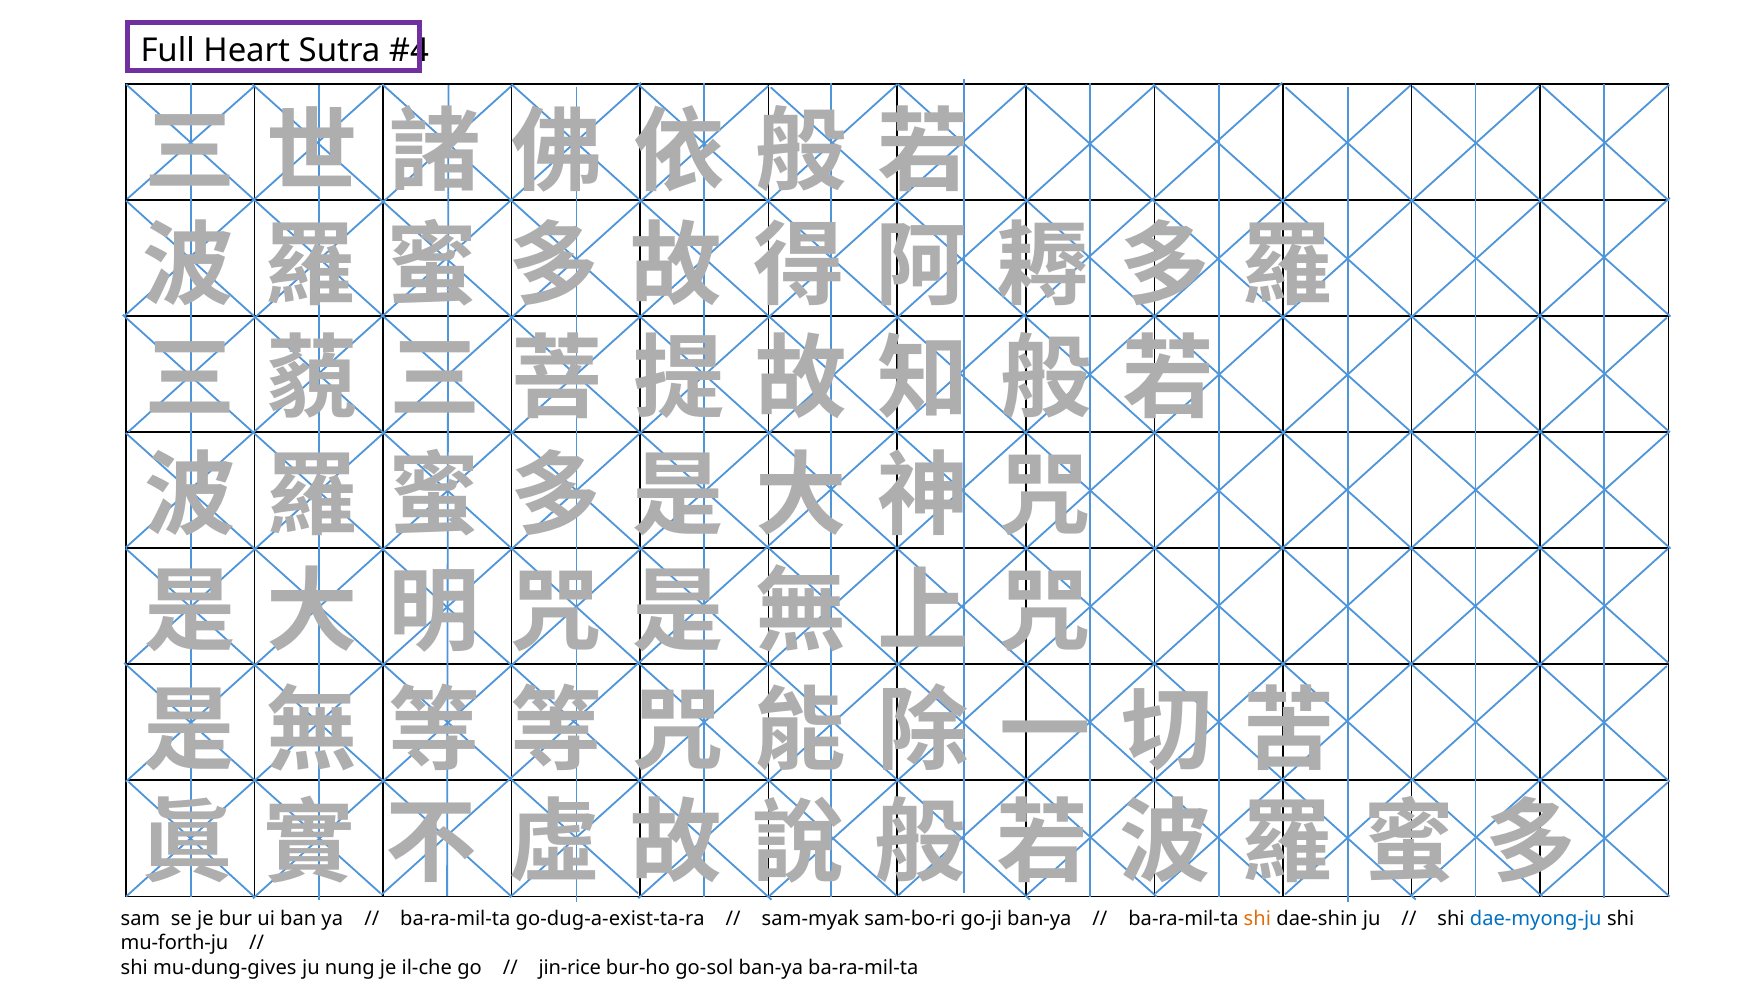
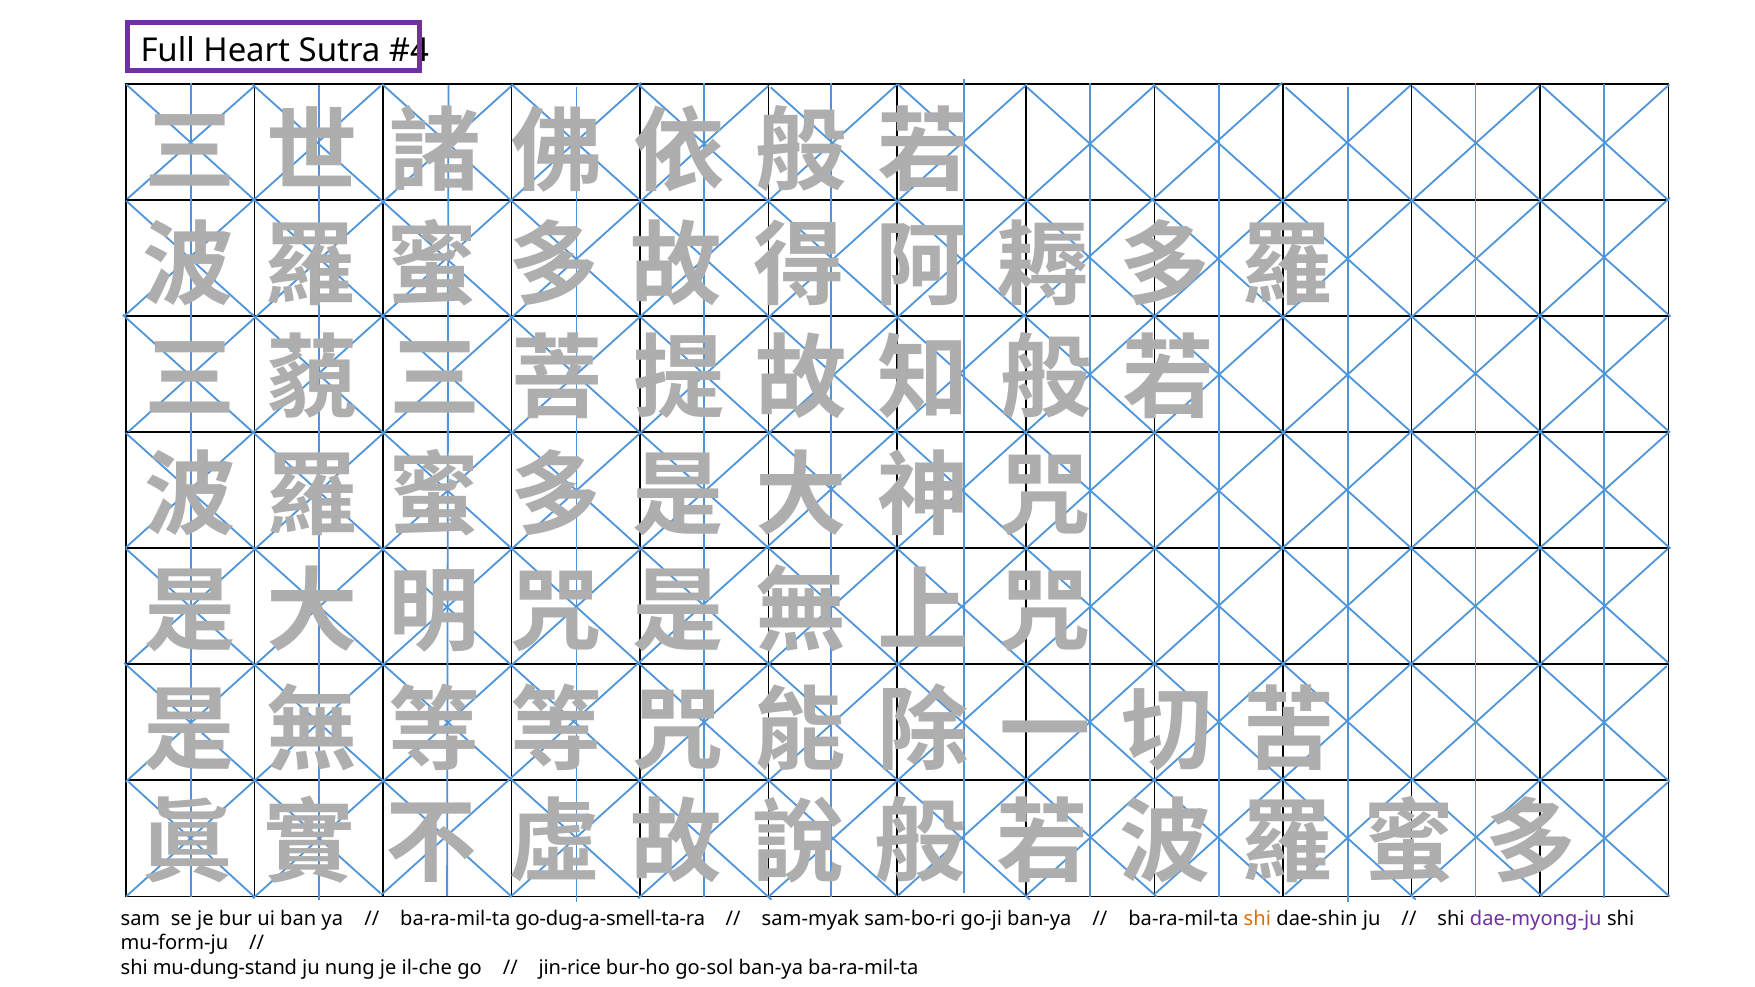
go-dug-a-exist-ta-ra: go-dug-a-exist-ta-ra -> go-dug-a-smell-ta-ra (610, 919)
dae-myong-ju colour: blue -> purple (1536, 919)
mu-forth-ju: mu-forth-ju -> mu-form-ju (174, 943)
mu-dung-gives: mu-dung-gives -> mu-dung-stand (225, 968)
